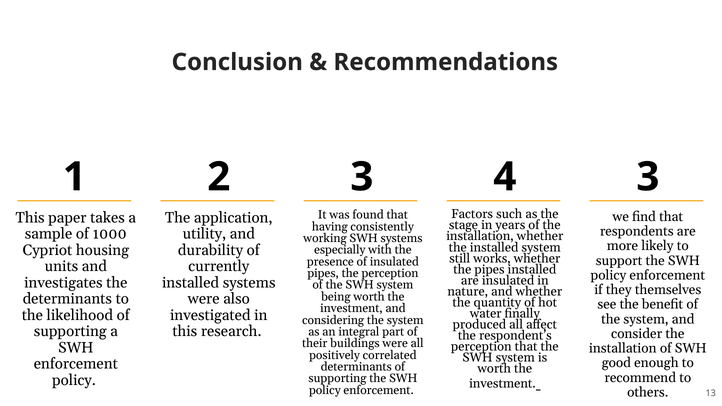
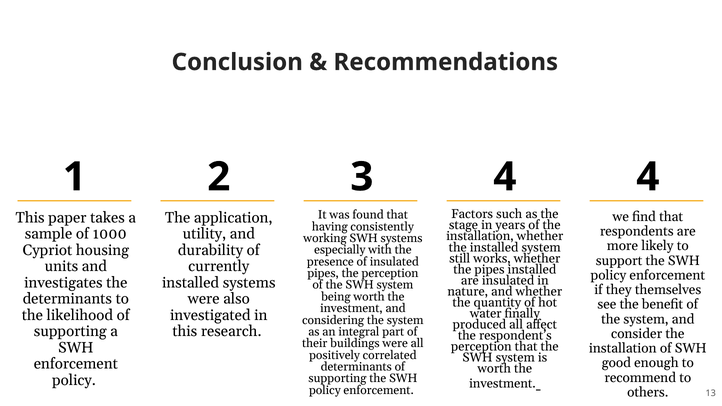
4 3: 3 -> 4 (648, 177)
